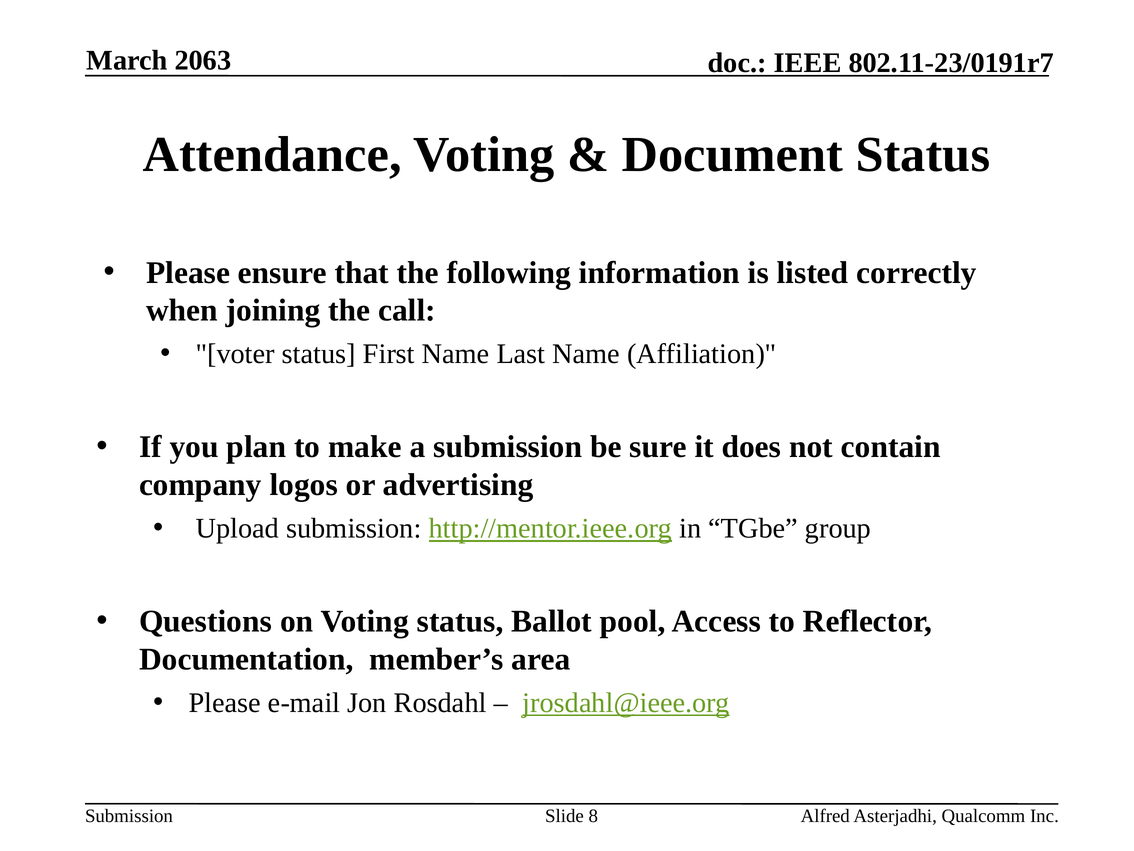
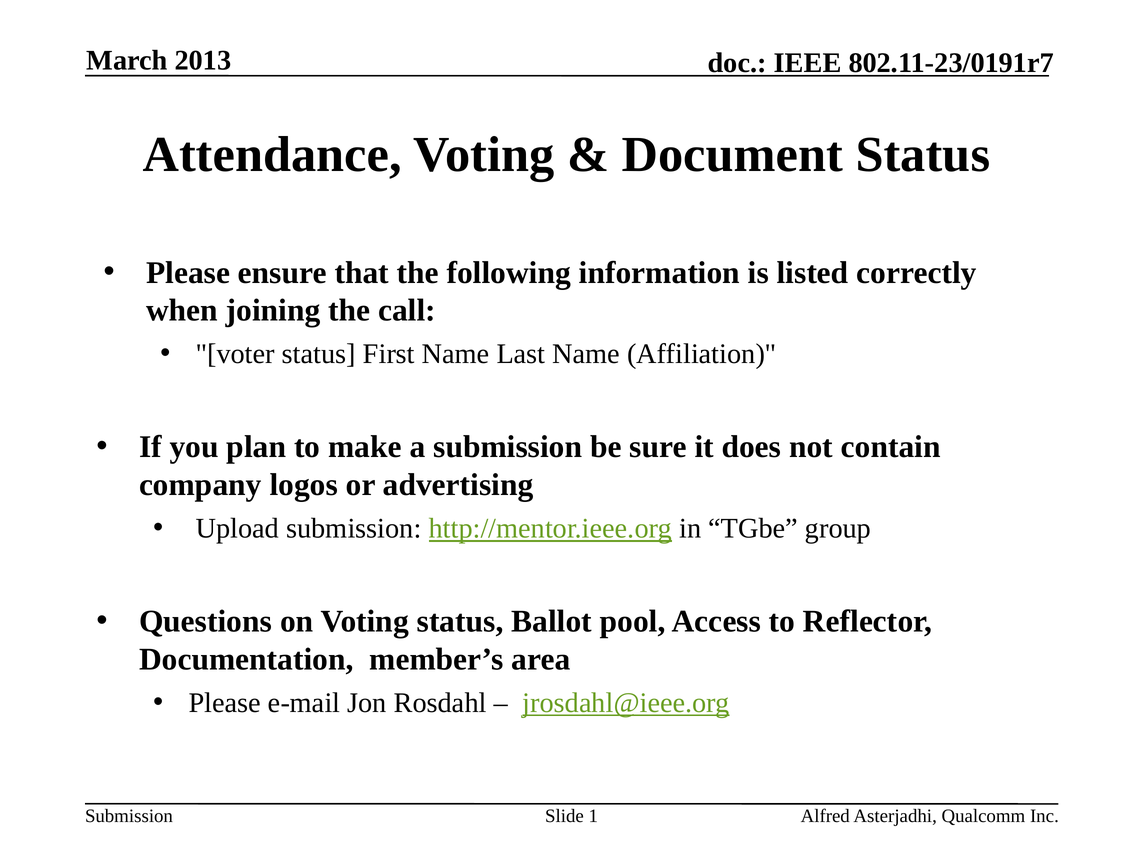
2063: 2063 -> 2013 (203, 60)
8: 8 -> 1 (593, 816)
